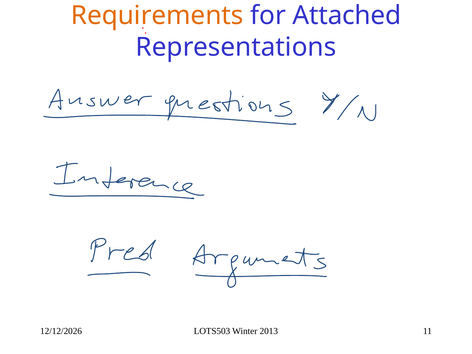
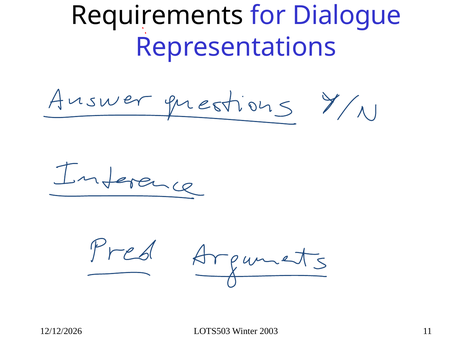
Requirements colour: orange -> black (157, 16)
Attached: Attached -> Dialogue (347, 16)
2013: 2013 -> 2003 (269, 331)
